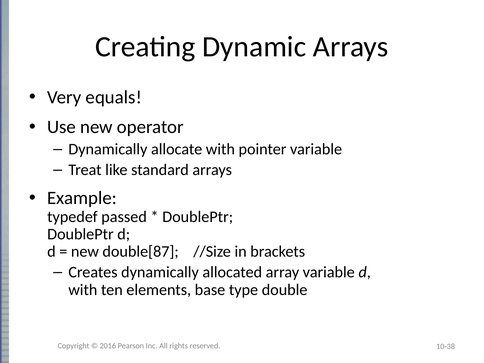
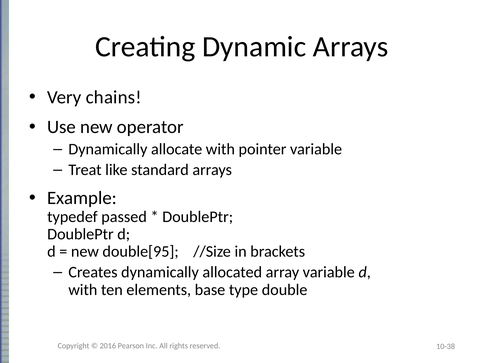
equals: equals -> chains (114, 97)
double[87: double[87 -> double[95 (141, 252)
